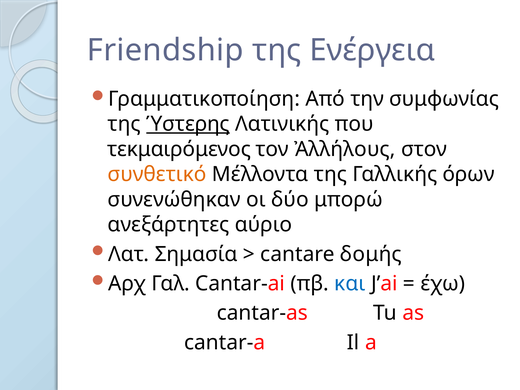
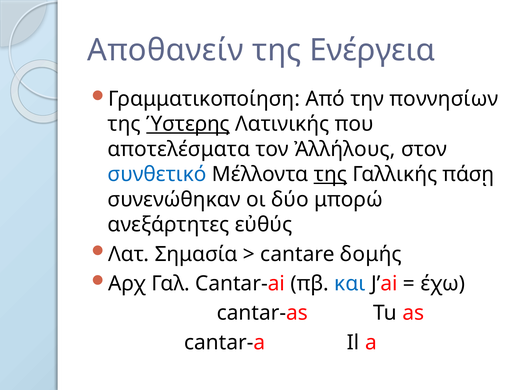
Friendship: Friendship -> Αποθανείν (165, 50)
συμφωνίας: συμφωνίας -> ποννησίων (444, 99)
τεκμαιρόμενος: τεκμαιρόμενος -> αποτελέσματα (179, 149)
συνθετικό colour: orange -> blue (157, 174)
της underline: none -> present (330, 174)
όρων: όρων -> πάσῃ (468, 174)
αύριο: αύριο -> εὐθύς (264, 225)
